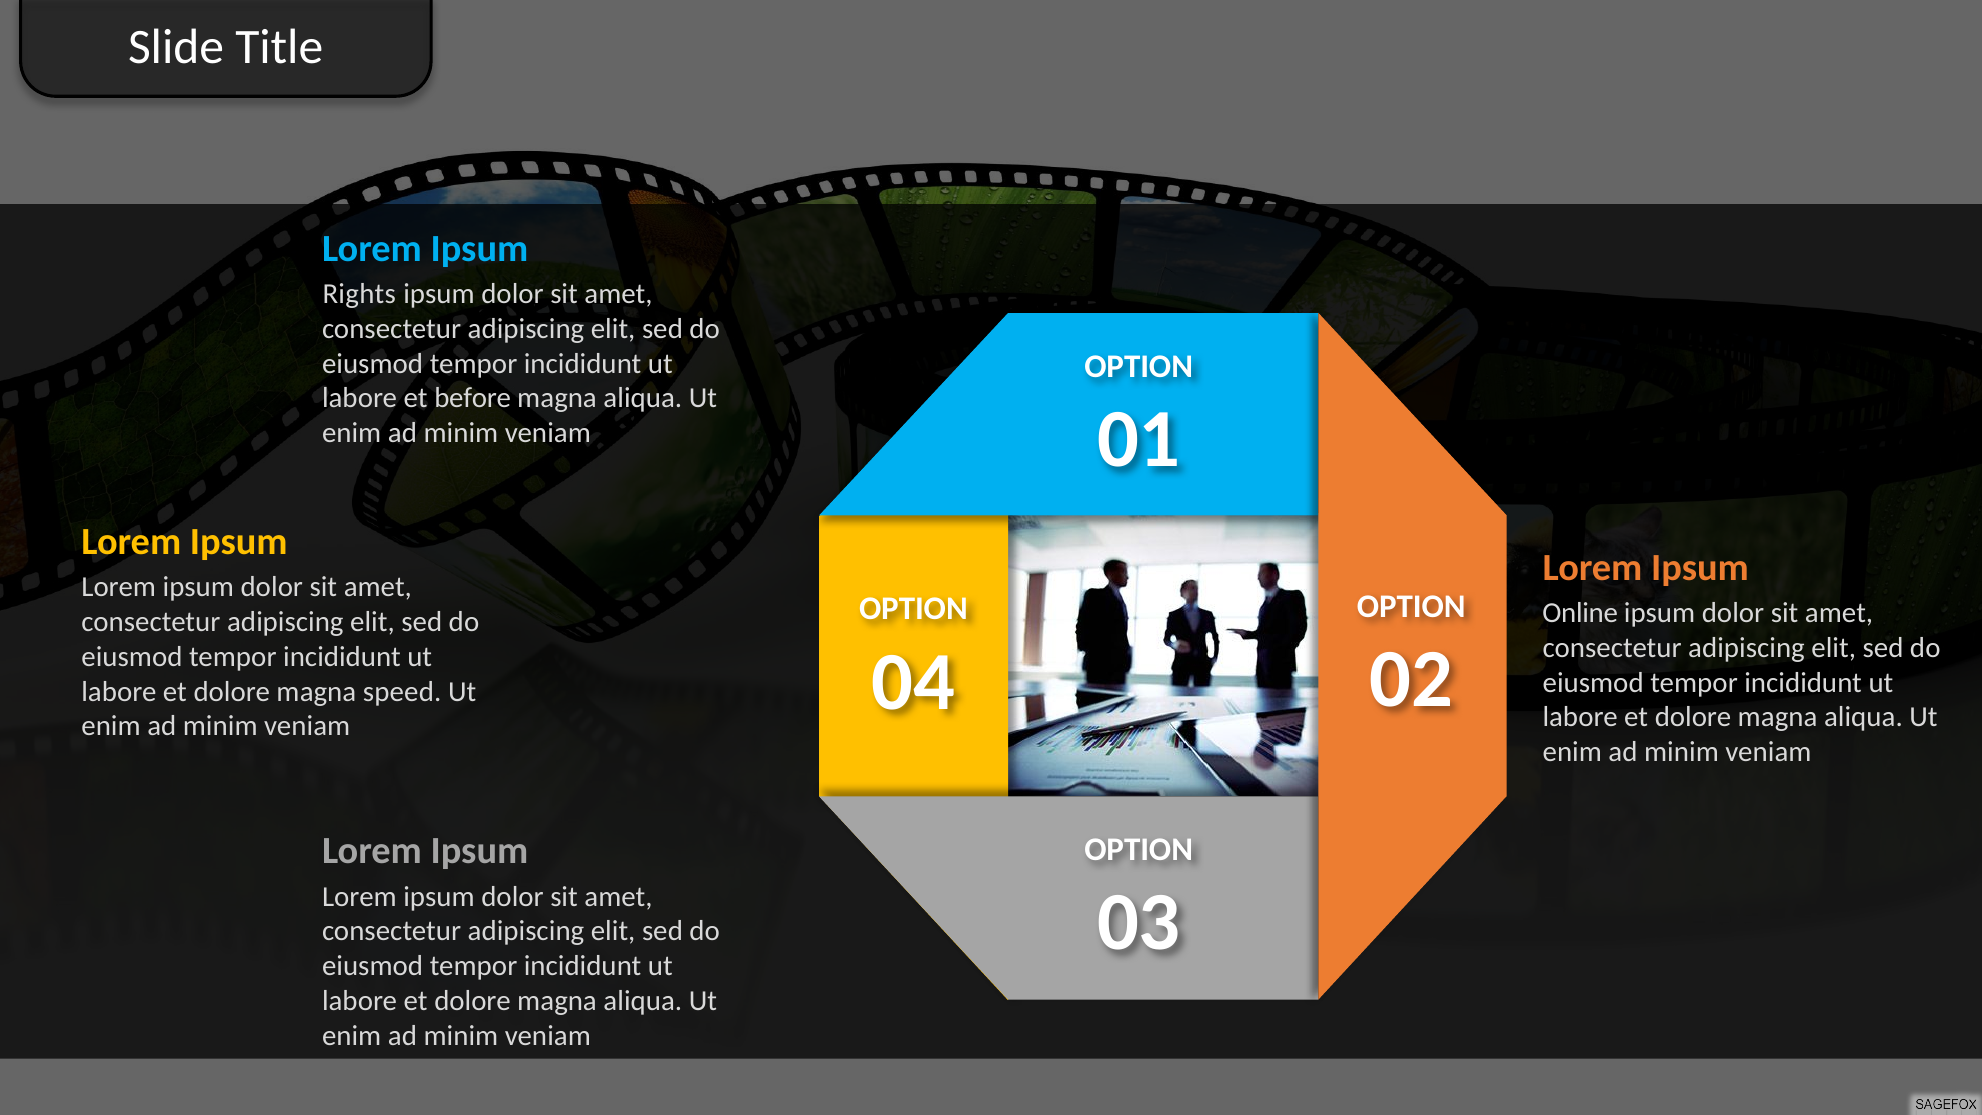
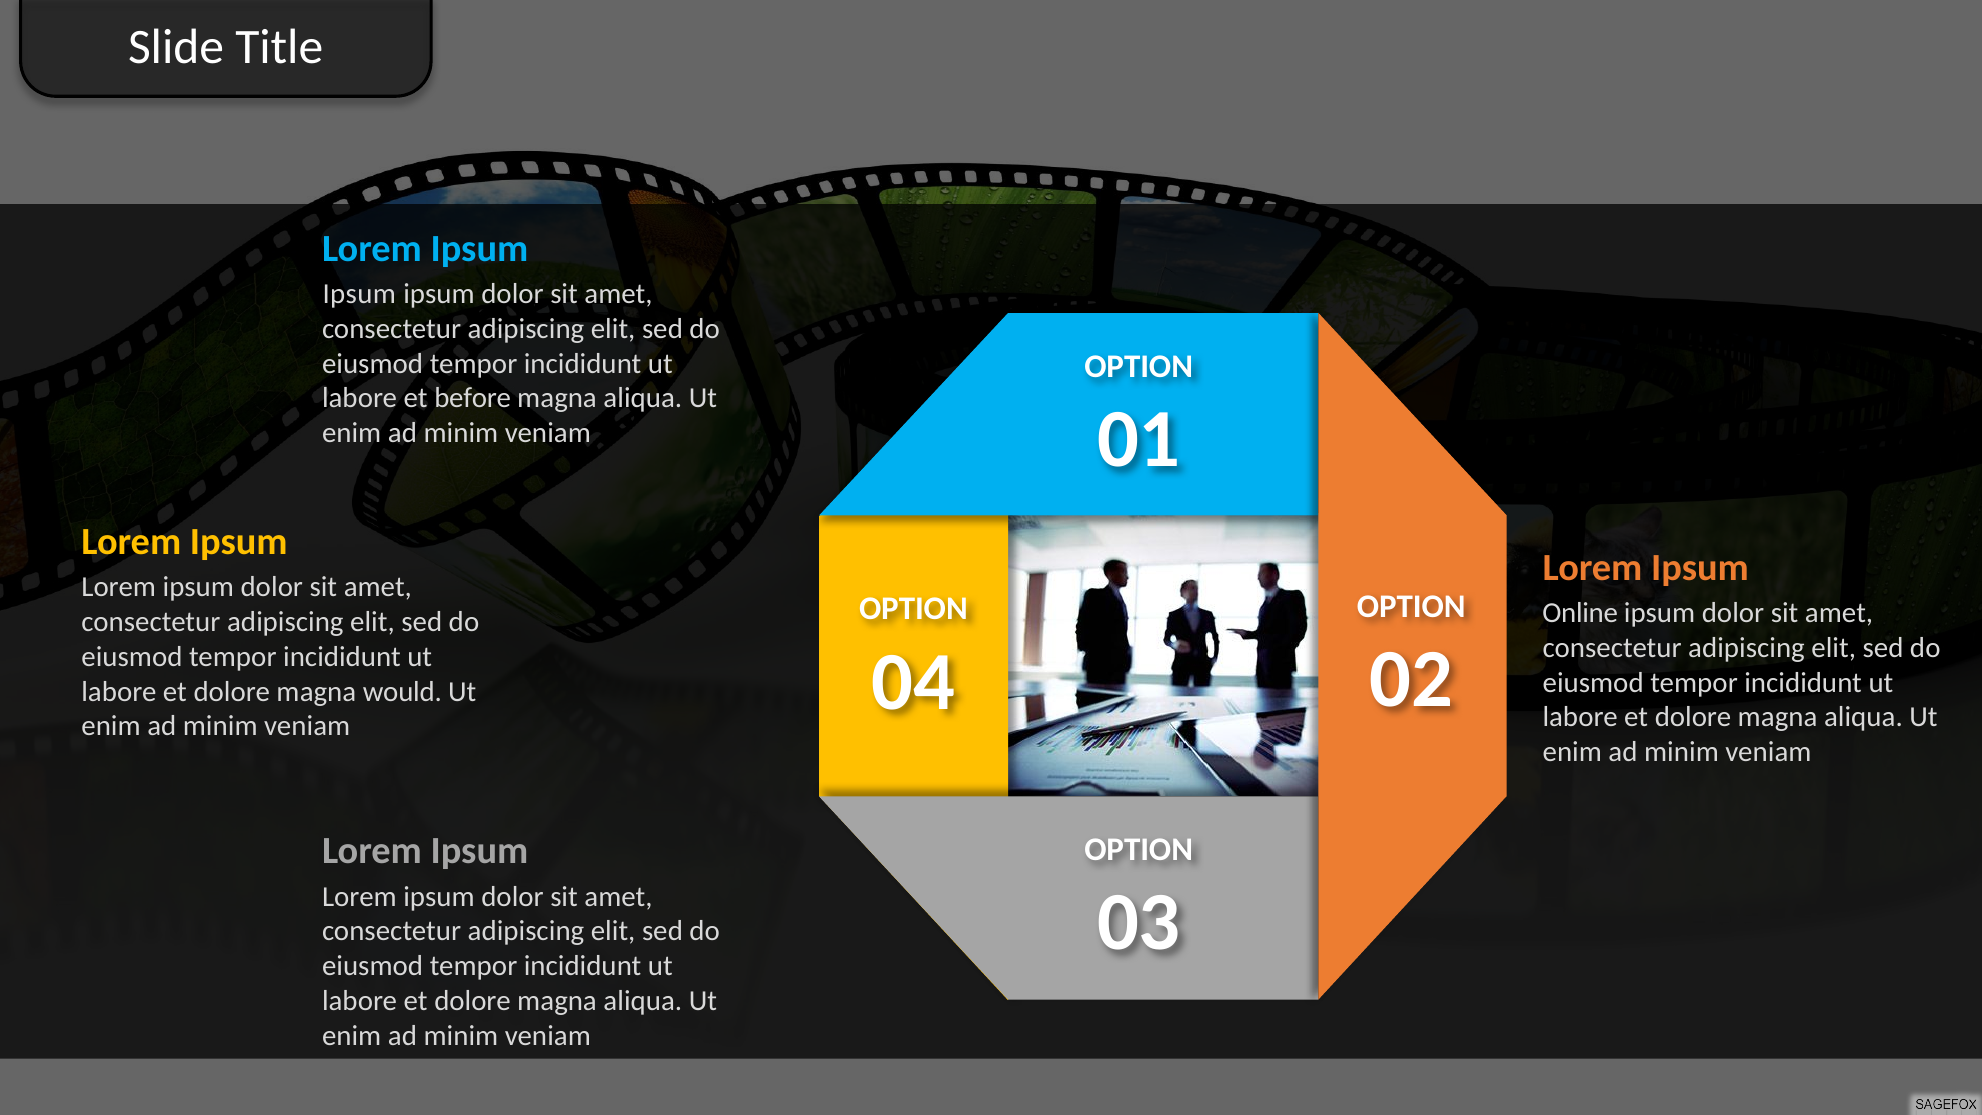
Rights: Rights -> Ipsum (359, 294)
speed: speed -> would (402, 691)
